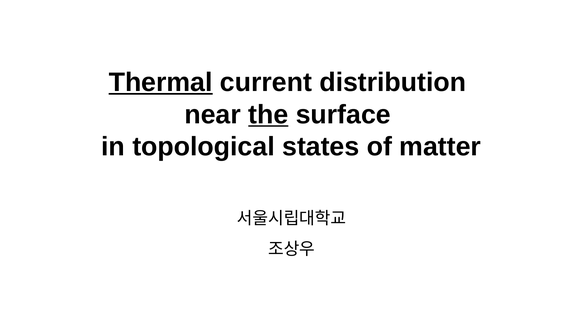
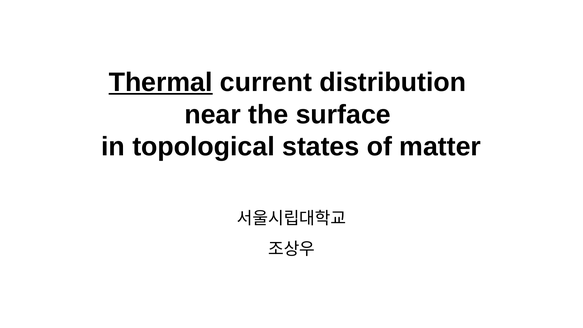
the underline: present -> none (268, 115)
